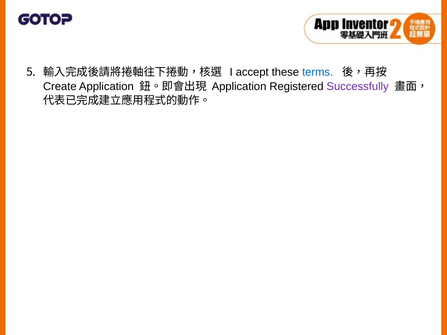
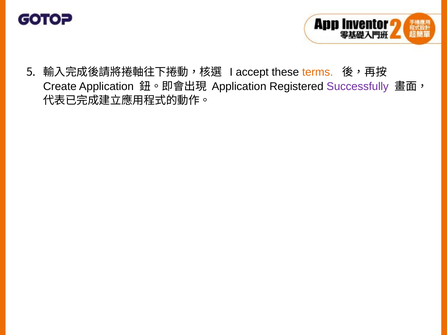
terms colour: blue -> orange (318, 72)
